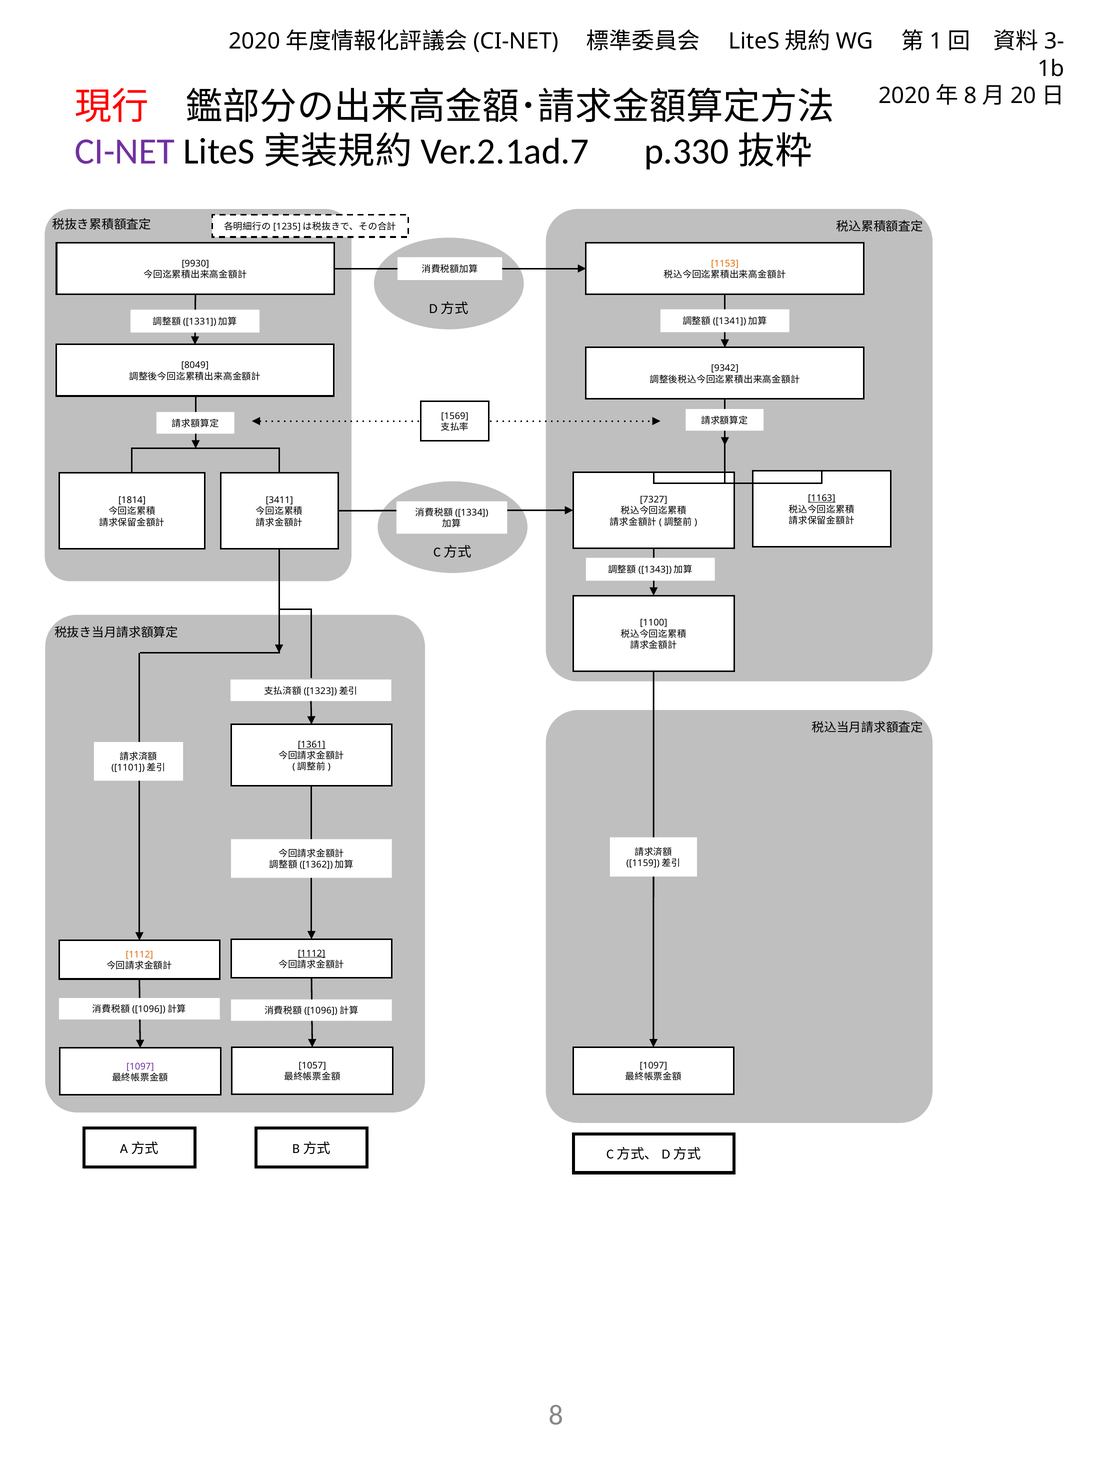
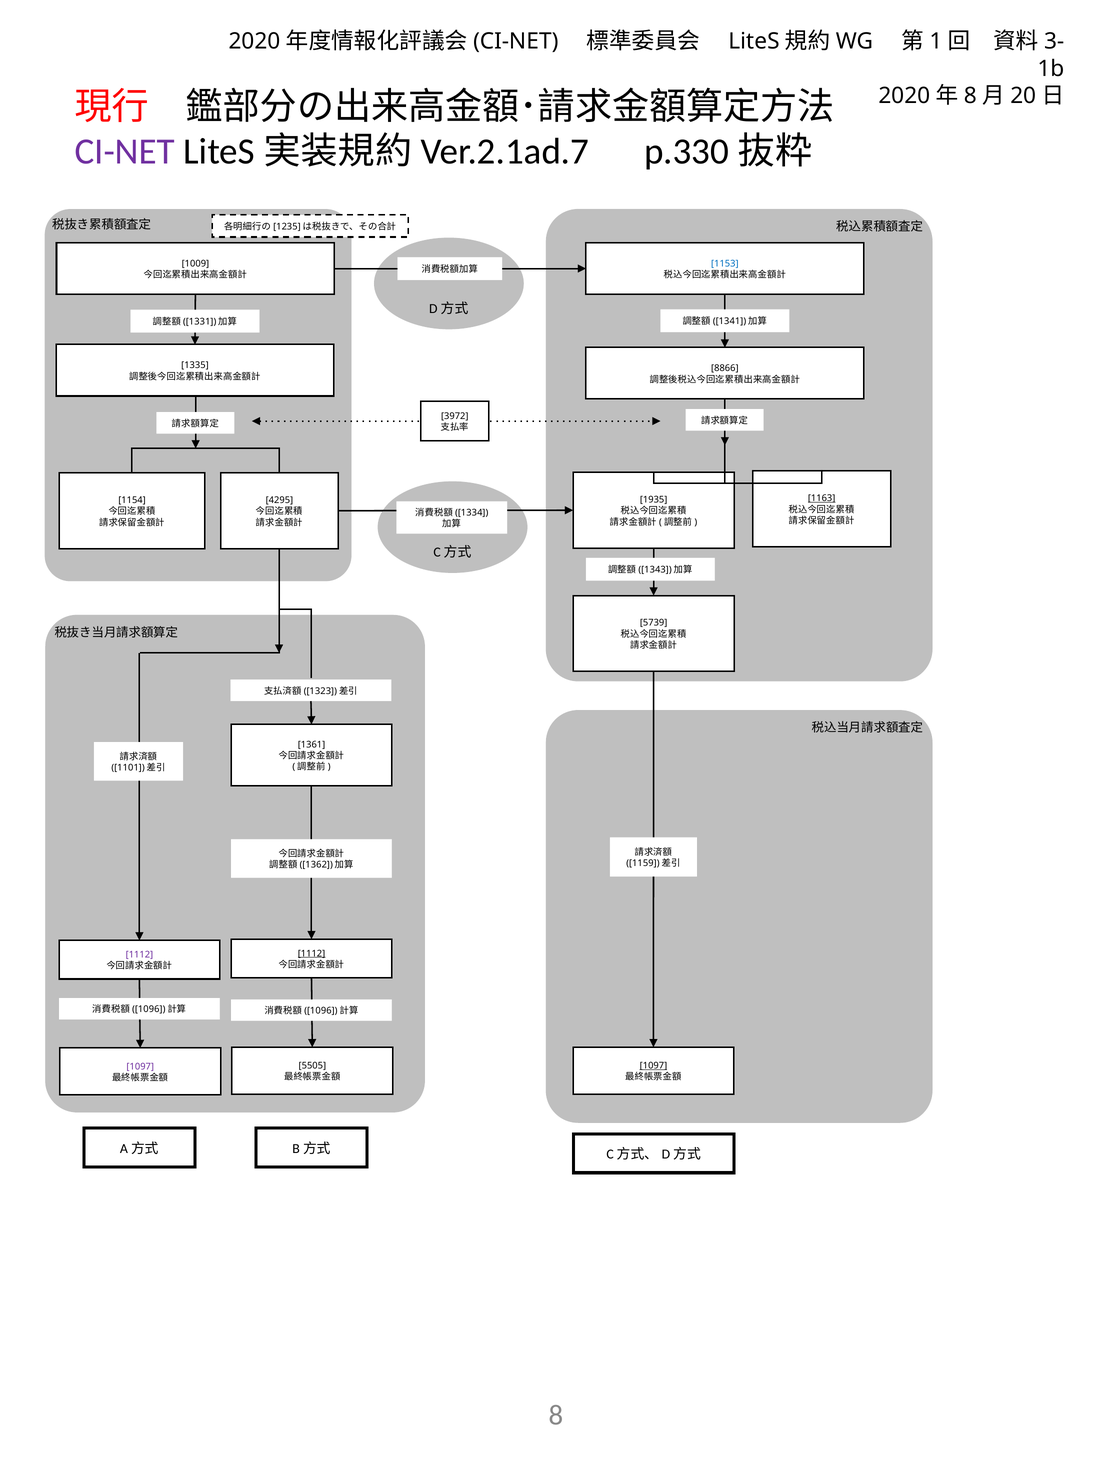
9930: 9930 -> 1009 (195, 264)
1153 colour: orange -> blue (725, 264)
8049: 8049 -> 1335 (195, 366)
9342: 9342 -> 8866 (725, 368)
1569: 1569 -> 3972 (455, 416)
7327: 7327 -> 1935 (654, 500)
1814: 1814 -> 1154 (132, 500)
3411: 3411 -> 4295 (279, 500)
1100: 1100 -> 5739 (654, 623)
1361 underline: present -> none (312, 745)
1112 colour: orange -> purple (139, 955)
1057: 1057 -> 5505 (312, 1066)
1097 underline: none -> present (653, 1066)
